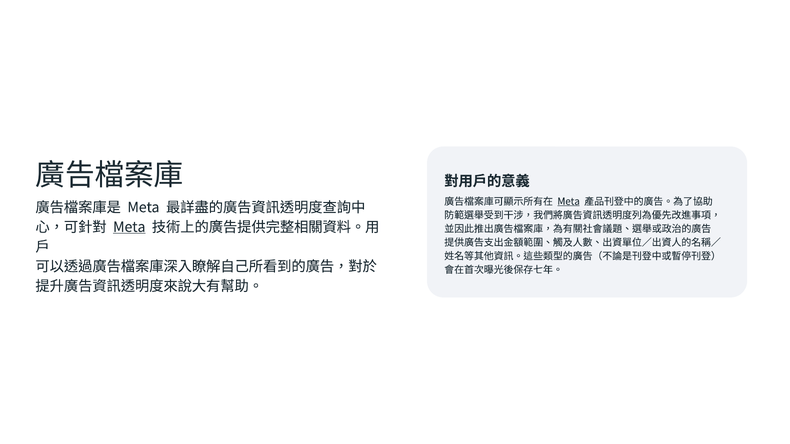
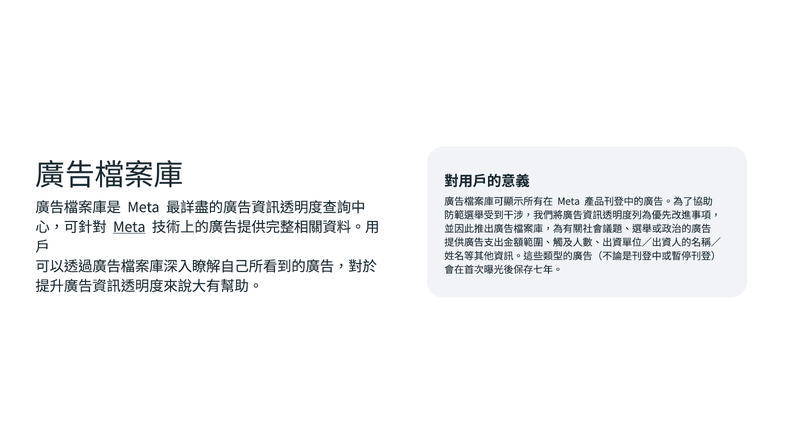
Meta underline: present -> none (569, 202)
